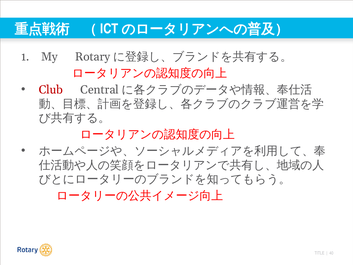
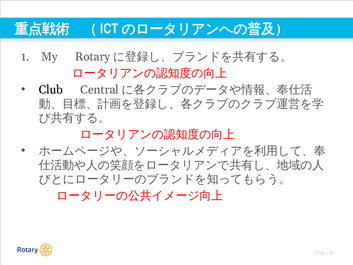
Club colour: red -> black (51, 90)
